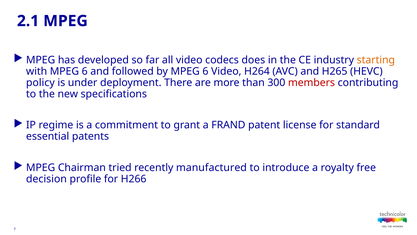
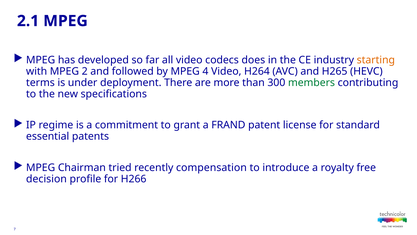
with MPEG 6: 6 -> 2 (85, 71)
by MPEG 6: 6 -> 4 (205, 71)
policy: policy -> terms (40, 82)
members colour: red -> green (312, 82)
manufactured: manufactured -> compensation (211, 167)
